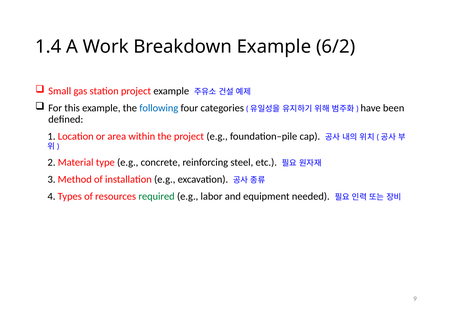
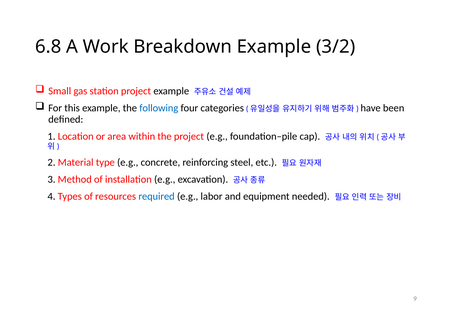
1.4: 1.4 -> 6.8 (48, 47)
6/2: 6/2 -> 3/2 (336, 47)
required colour: green -> blue (157, 196)
